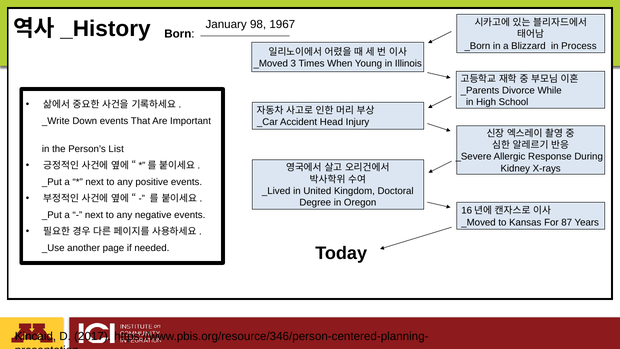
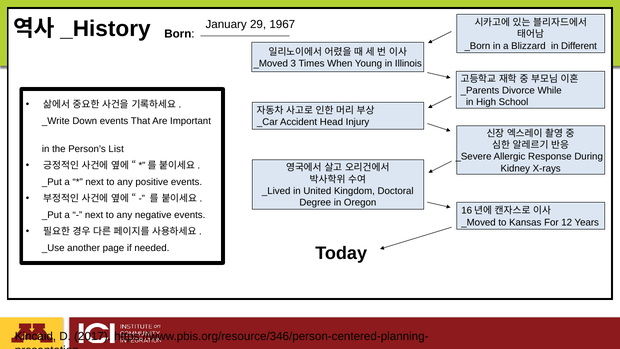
98: 98 -> 29 (258, 24)
Process: Process -> Different (579, 46)
87: 87 -> 12 (567, 222)
